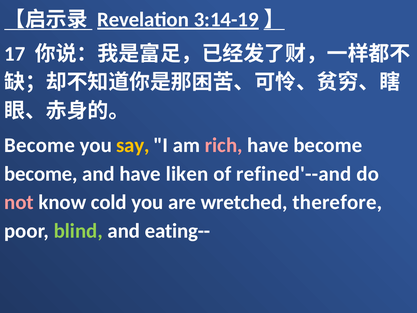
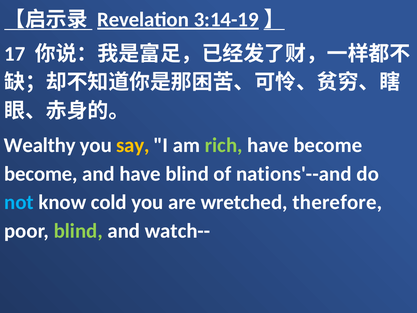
Become: Become -> Wealthy (40, 145)
rich colour: pink -> light green (224, 145)
have liken: liken -> blind (187, 174)
refined'--and: refined'--and -> nations'--and (294, 174)
not colour: pink -> light blue (19, 202)
eating--: eating-- -> watch-- (177, 231)
